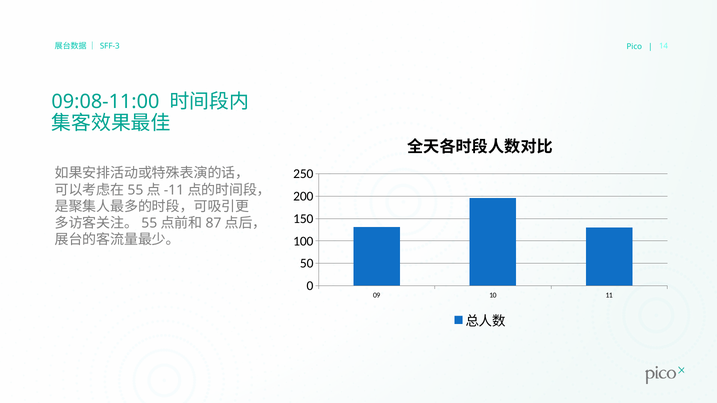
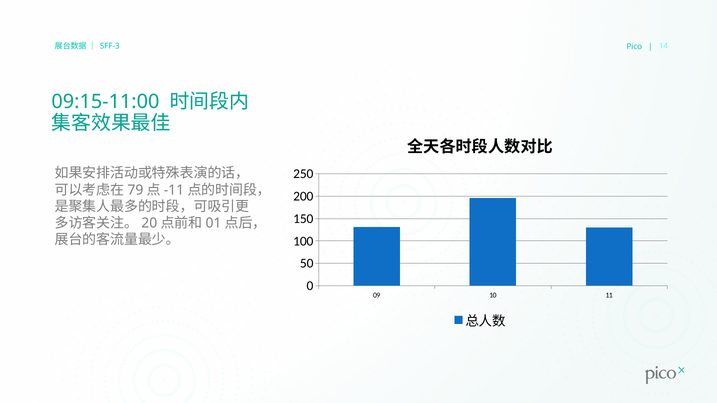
09:08-11:00: 09:08-11:00 -> 09:15-11:00 (105, 102)
55: 55 -> 79 (135, 190)
55: 55 -> 20 (149, 223)
87: 87 -> 01 (213, 223)
